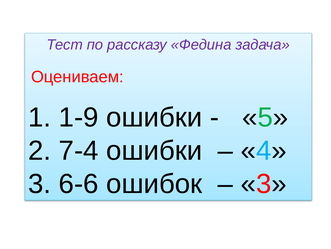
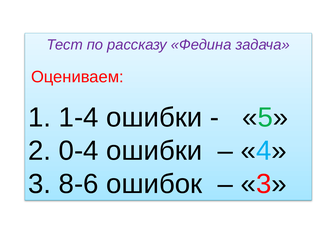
1-9: 1-9 -> 1-4 (79, 117)
7-4: 7-4 -> 0-4 (79, 150)
6-6: 6-6 -> 8-6 (79, 183)
